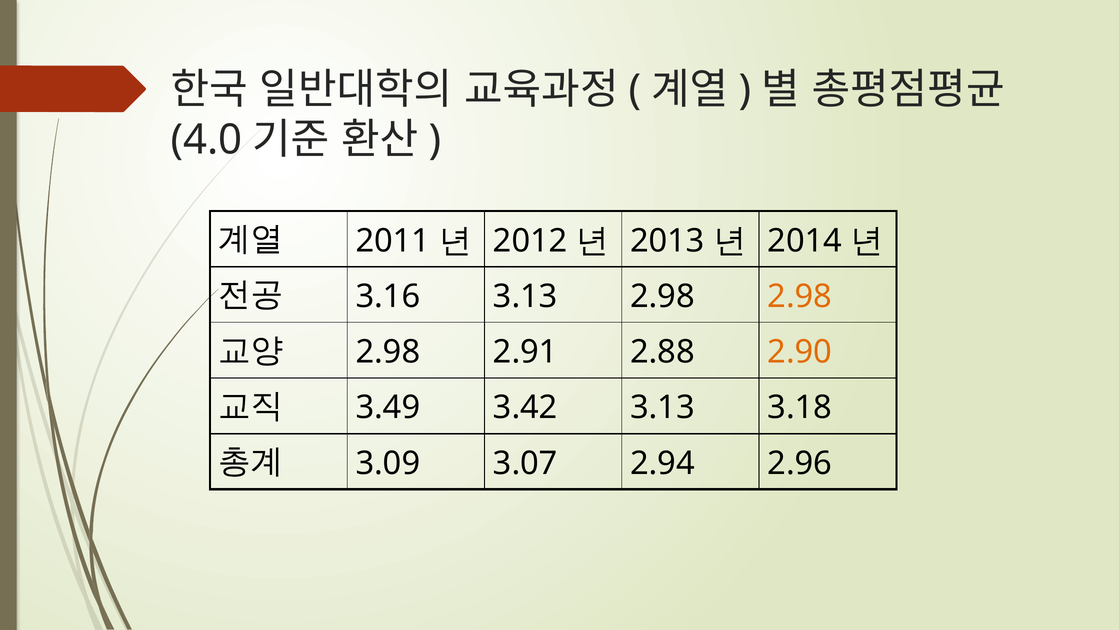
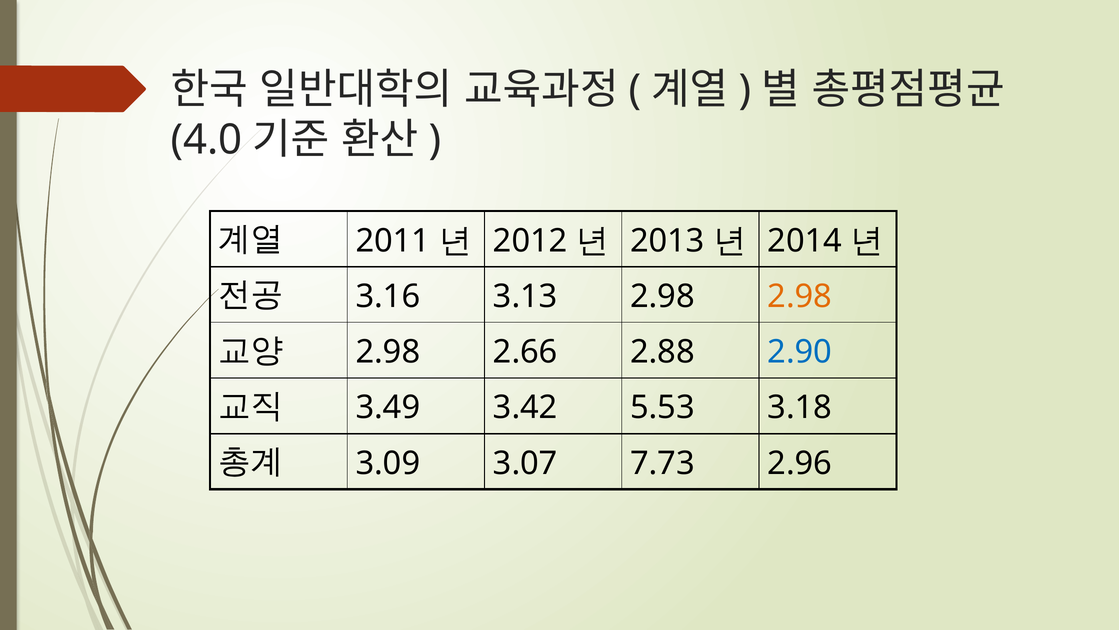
2.91: 2.91 -> 2.66 (525, 352)
2.90 colour: orange -> blue (800, 352)
3.42 3.13: 3.13 -> 5.53 (662, 407)
2.94: 2.94 -> 7.73 (662, 463)
